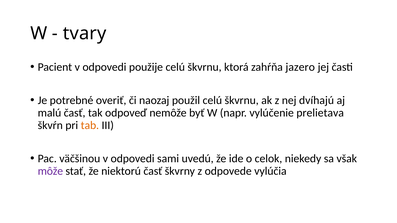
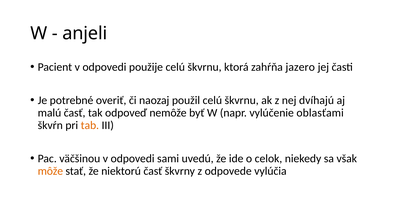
tvary: tvary -> anjeli (85, 33)
prelietava: prelietava -> oblasťami (320, 113)
môže colour: purple -> orange (50, 171)
